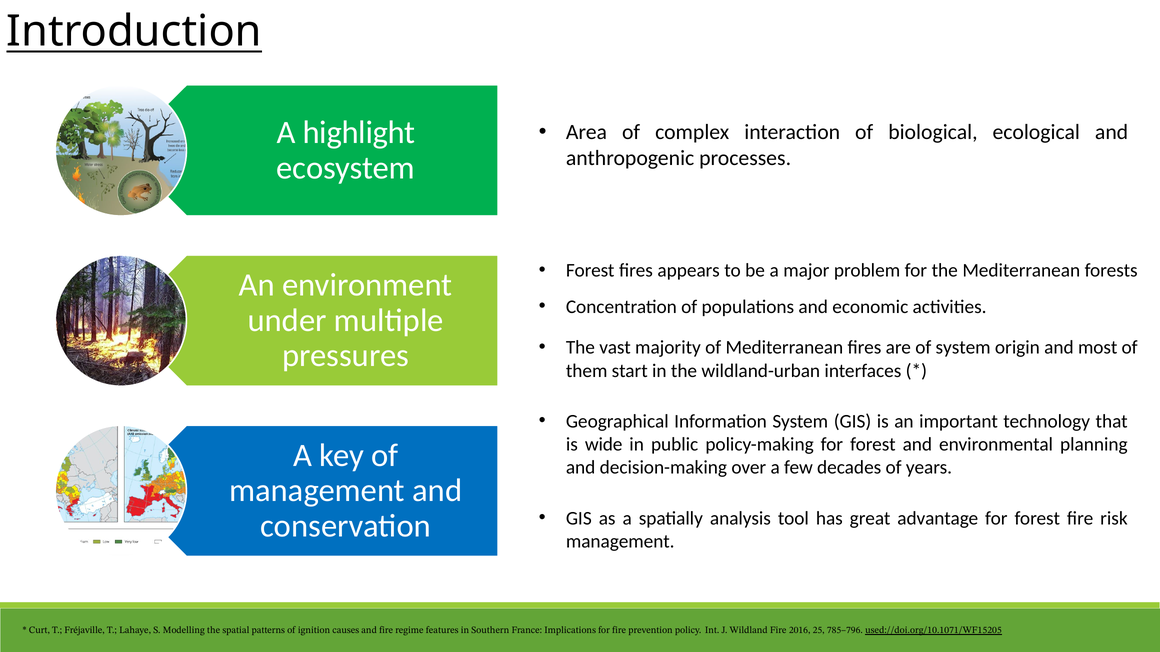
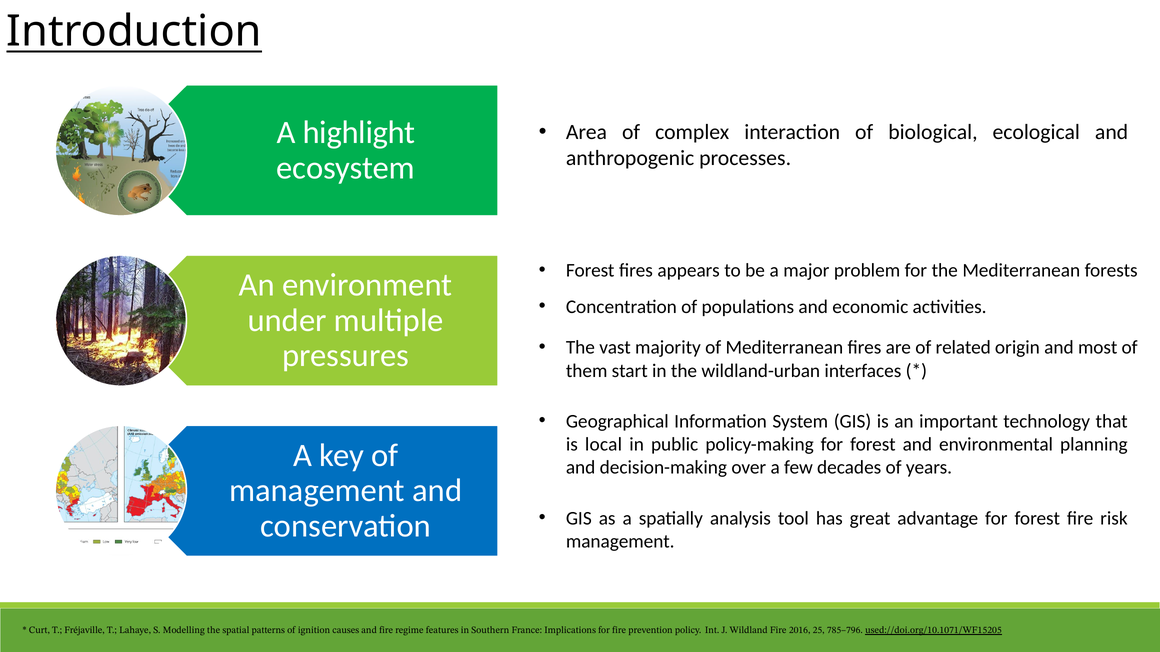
of system: system -> related (963, 348)
wide: wide -> local (604, 445)
